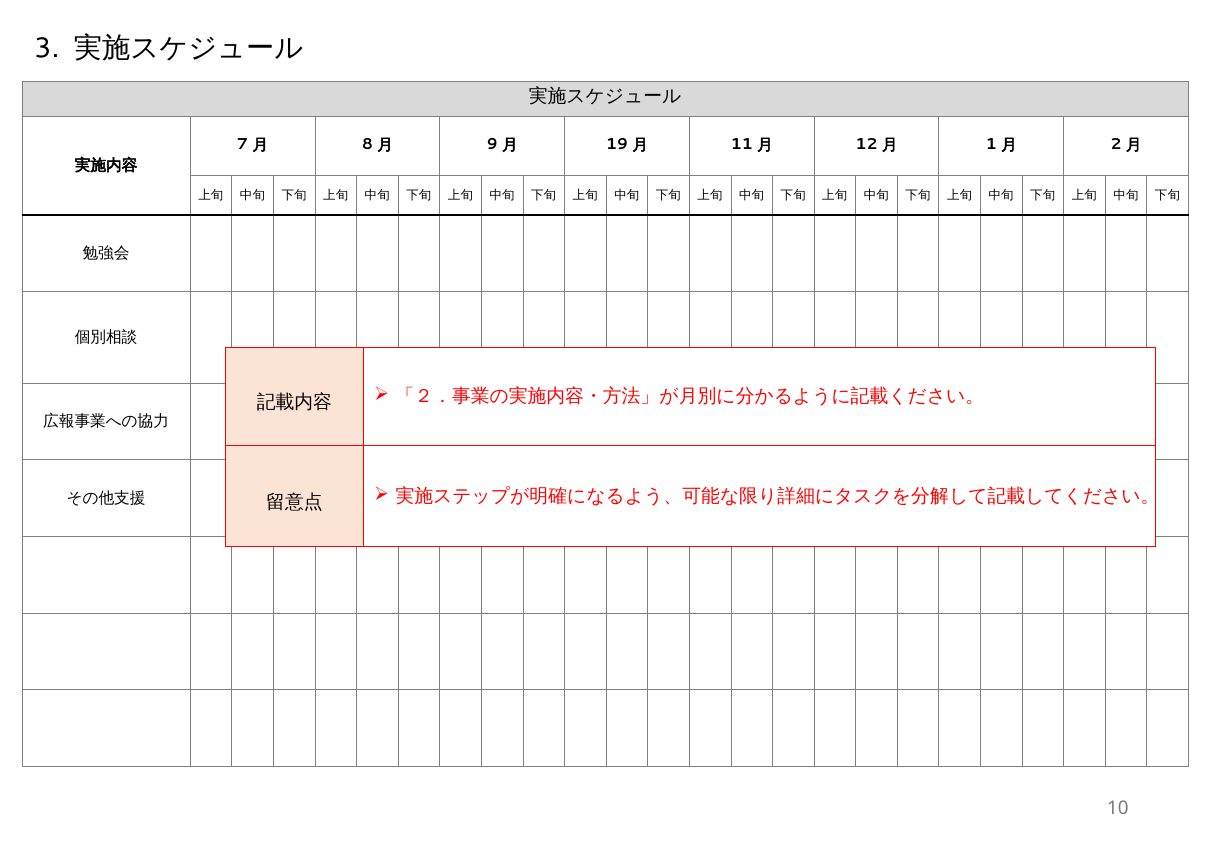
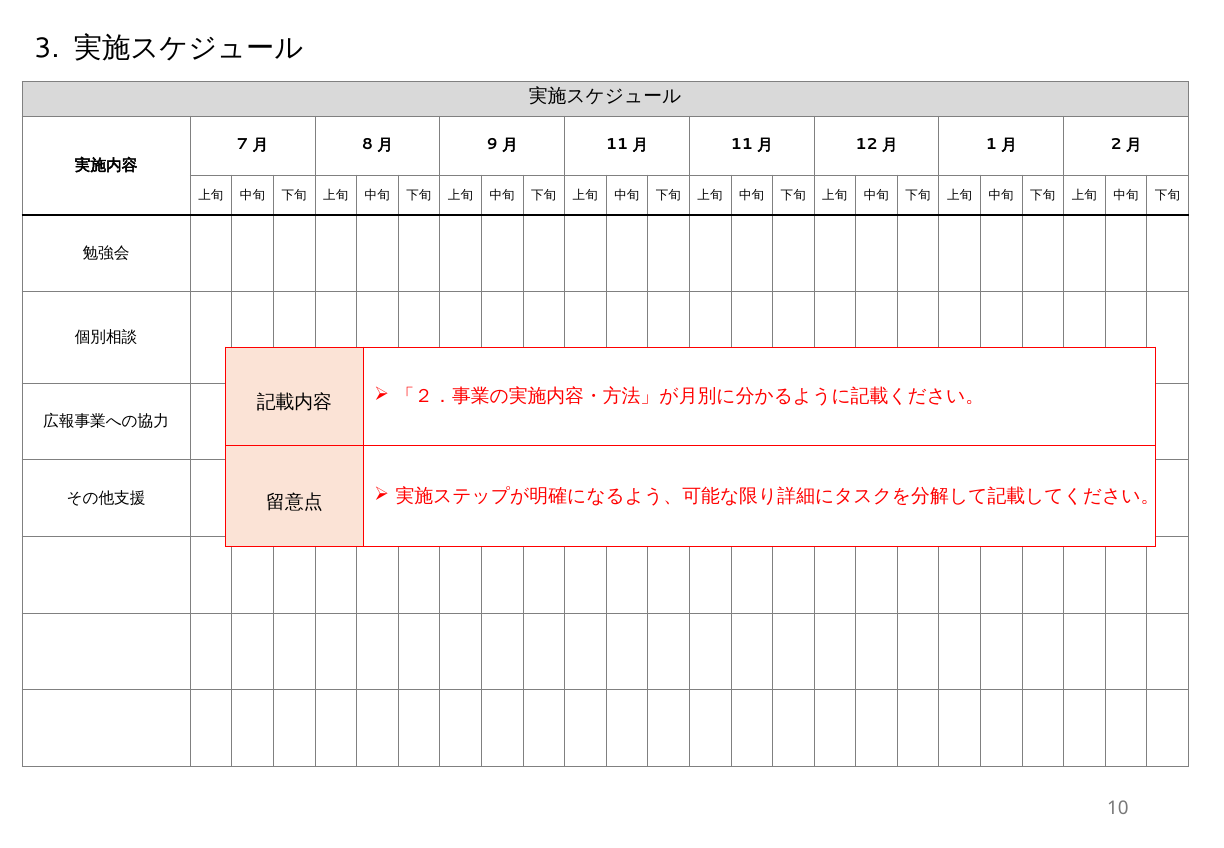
19: 19 -> 11 (617, 145)
